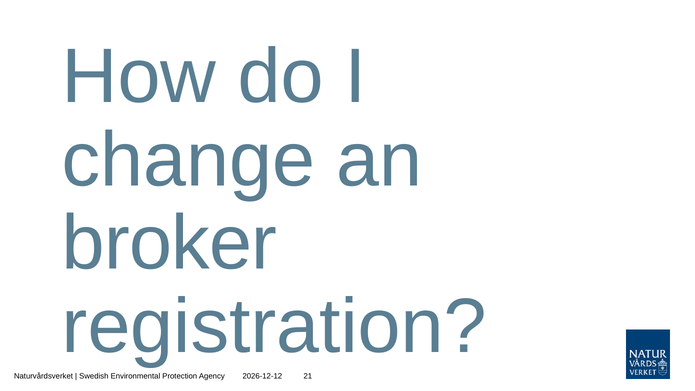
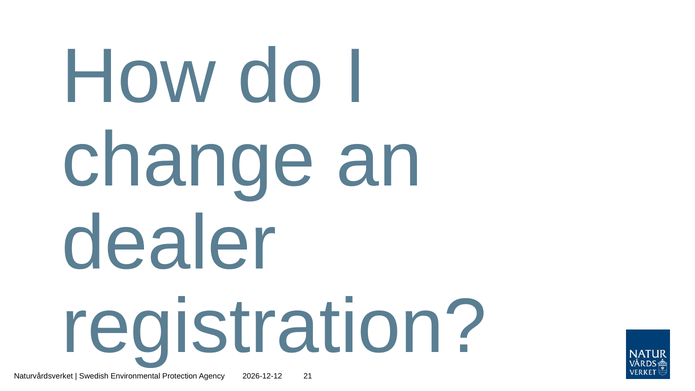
broker: broker -> dealer (169, 243)
